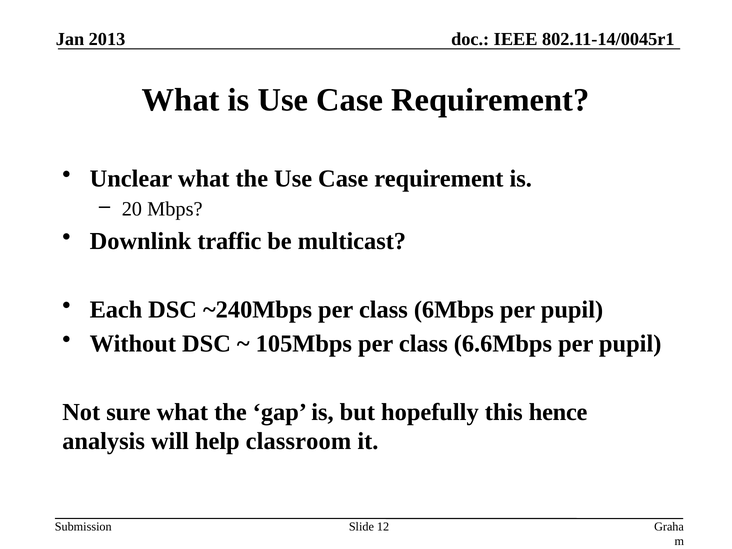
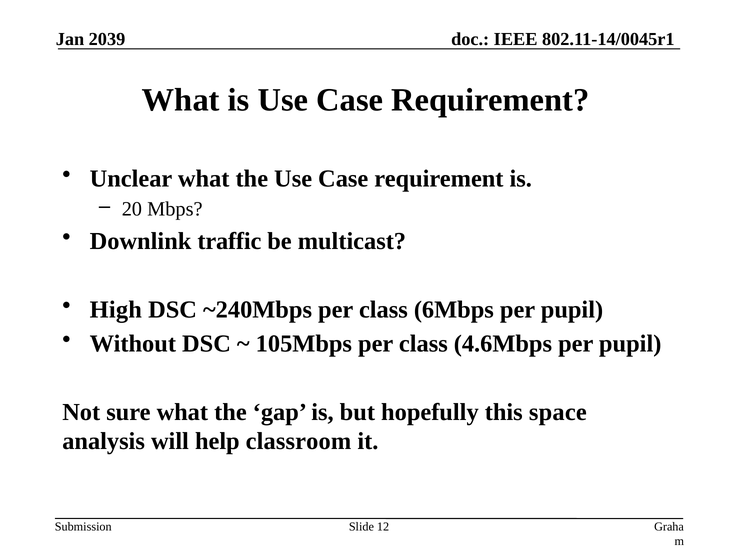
2013: 2013 -> 2039 (107, 39)
Each: Each -> High (116, 310)
6.6Mbps: 6.6Mbps -> 4.6Mbps (503, 344)
hence: hence -> space (558, 412)
